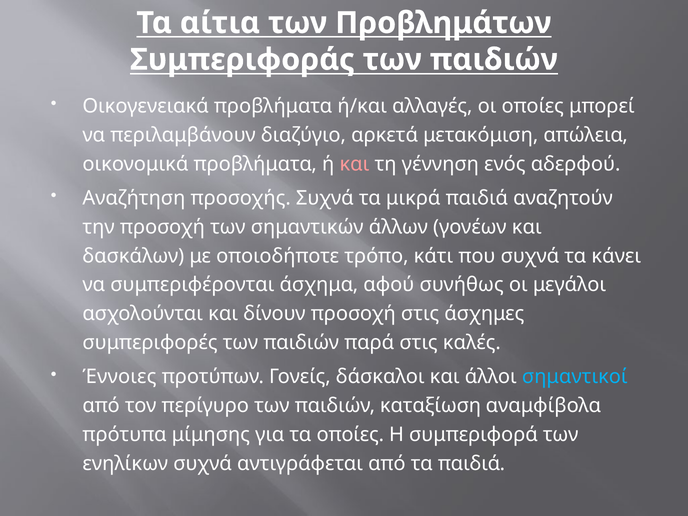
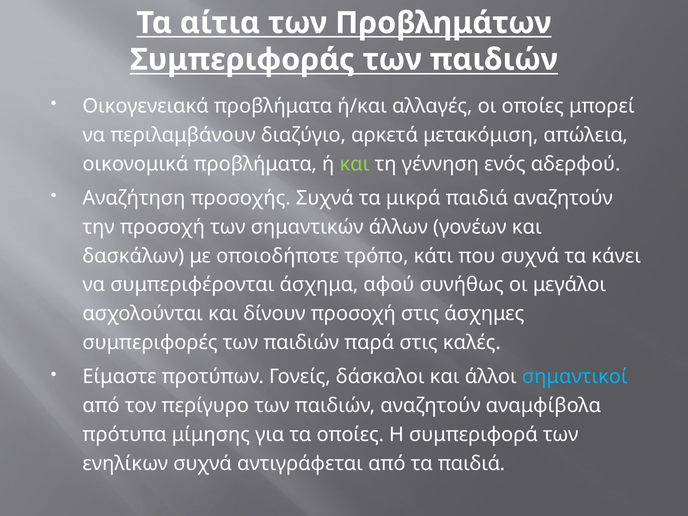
και colour: pink -> light green (354, 164)
Έννοιες: Έννοιες -> Είμαστε (120, 377)
παιδιών καταξίωση: καταξίωση -> αναζητούν (430, 406)
